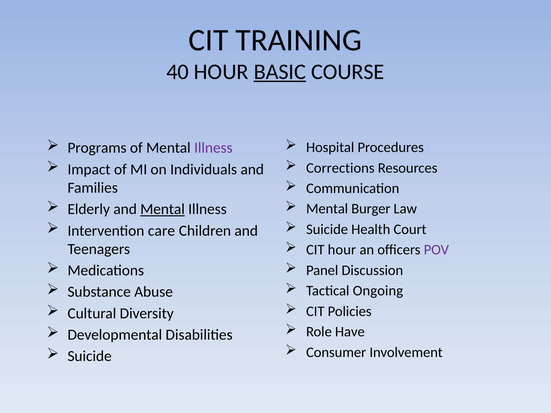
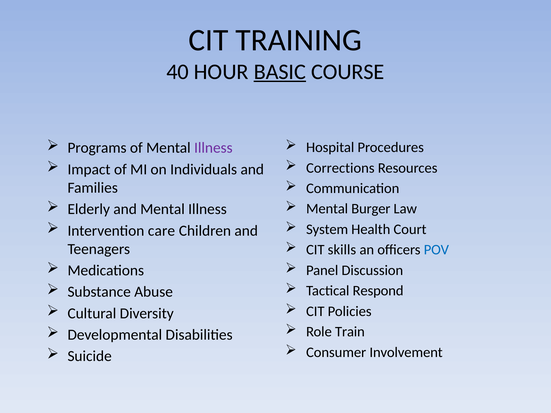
Mental underline: present -> none (163, 209)
Suicide: Suicide -> System (327, 229)
CIT hour: hour -> skills (342, 250)
POV colour: purple -> blue (436, 250)
Ongoing: Ongoing -> Respond (378, 291)
Have: Have -> Train (350, 332)
